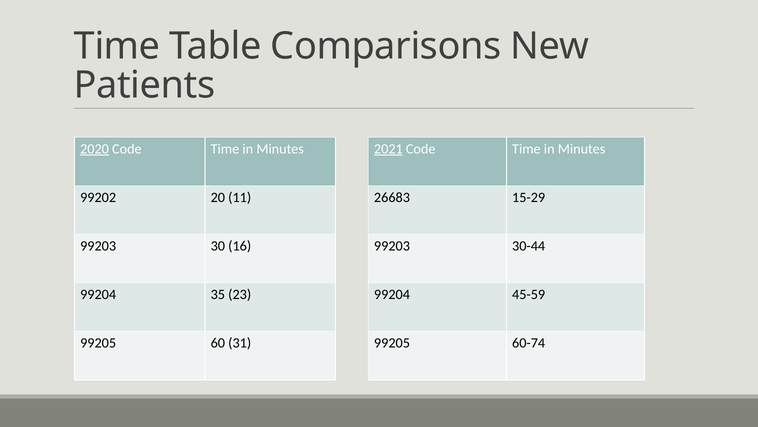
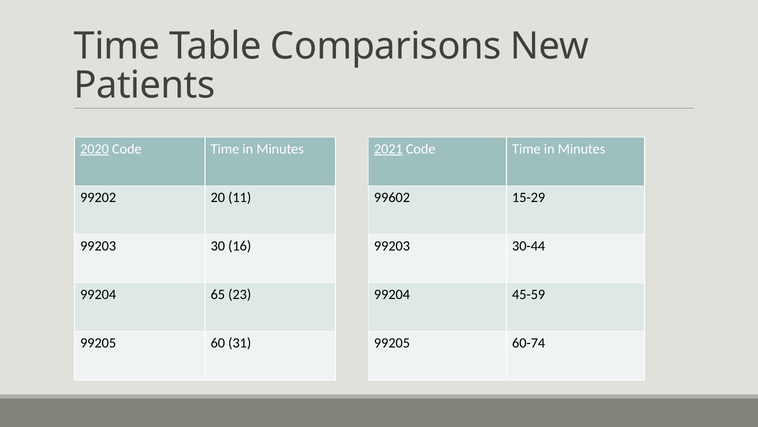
26683: 26683 -> 99602 (392, 197)
35: 35 -> 65 (218, 294)
